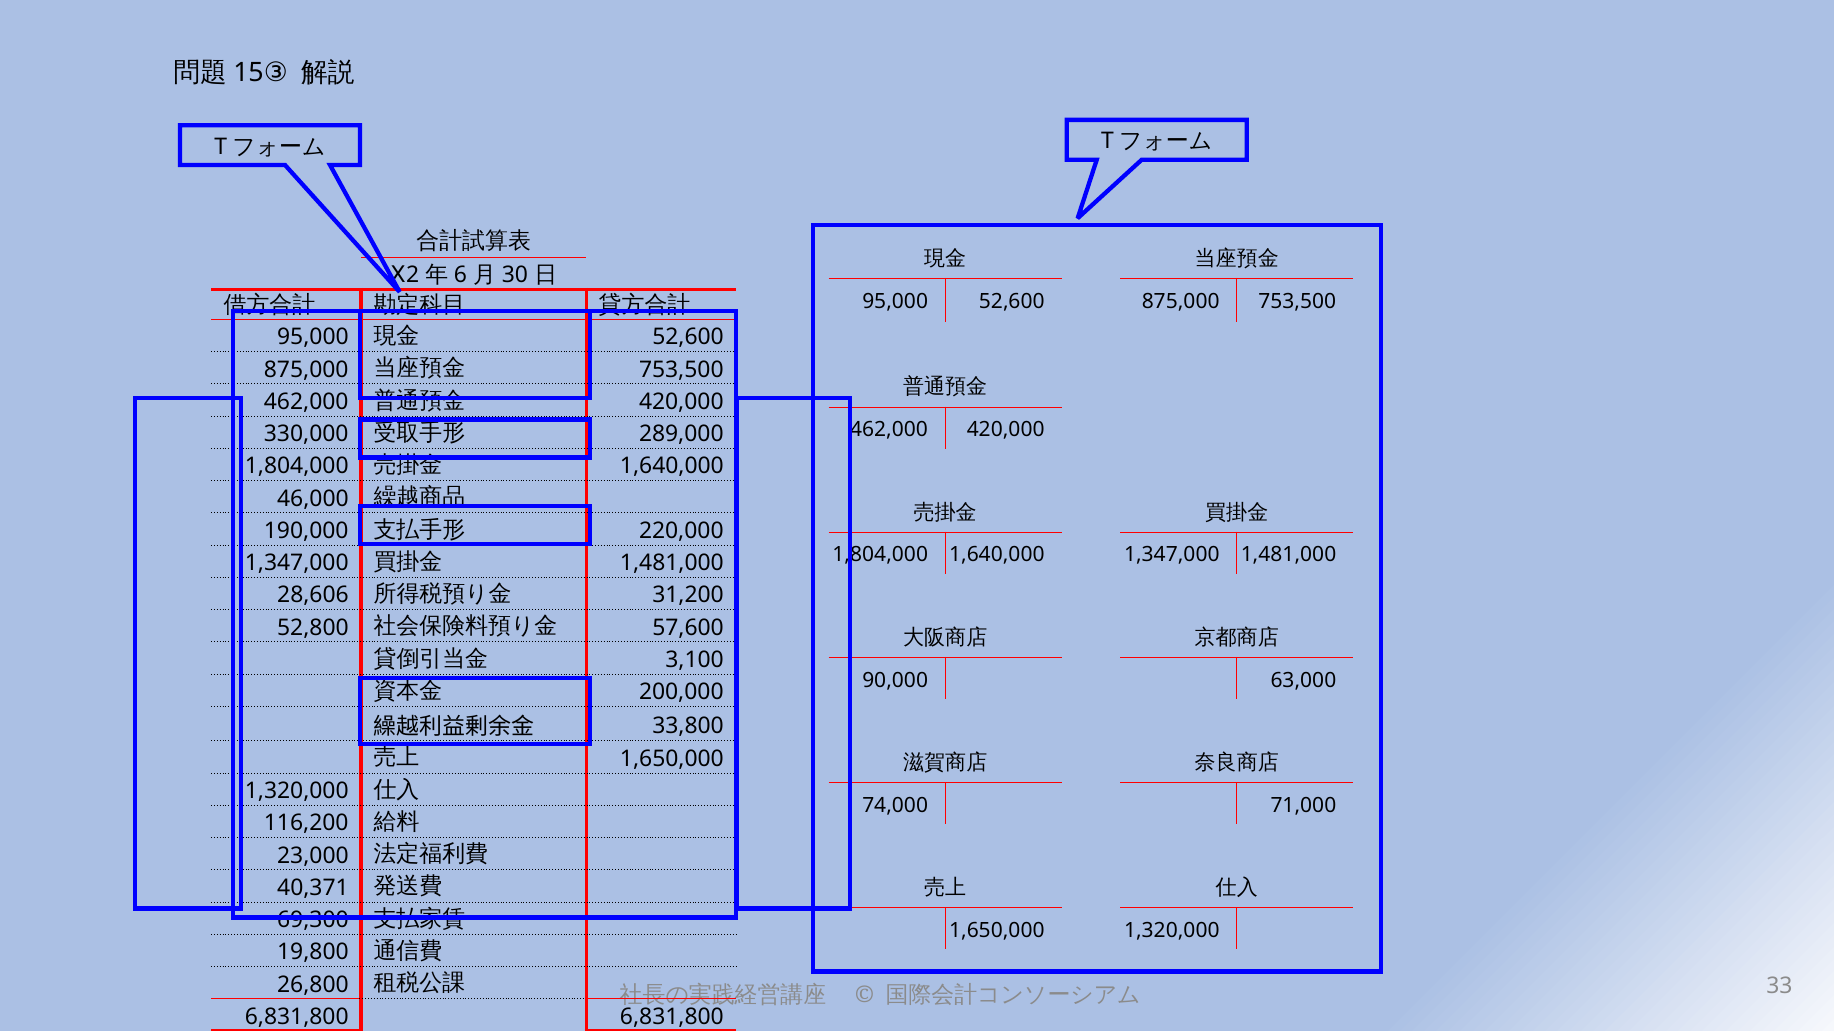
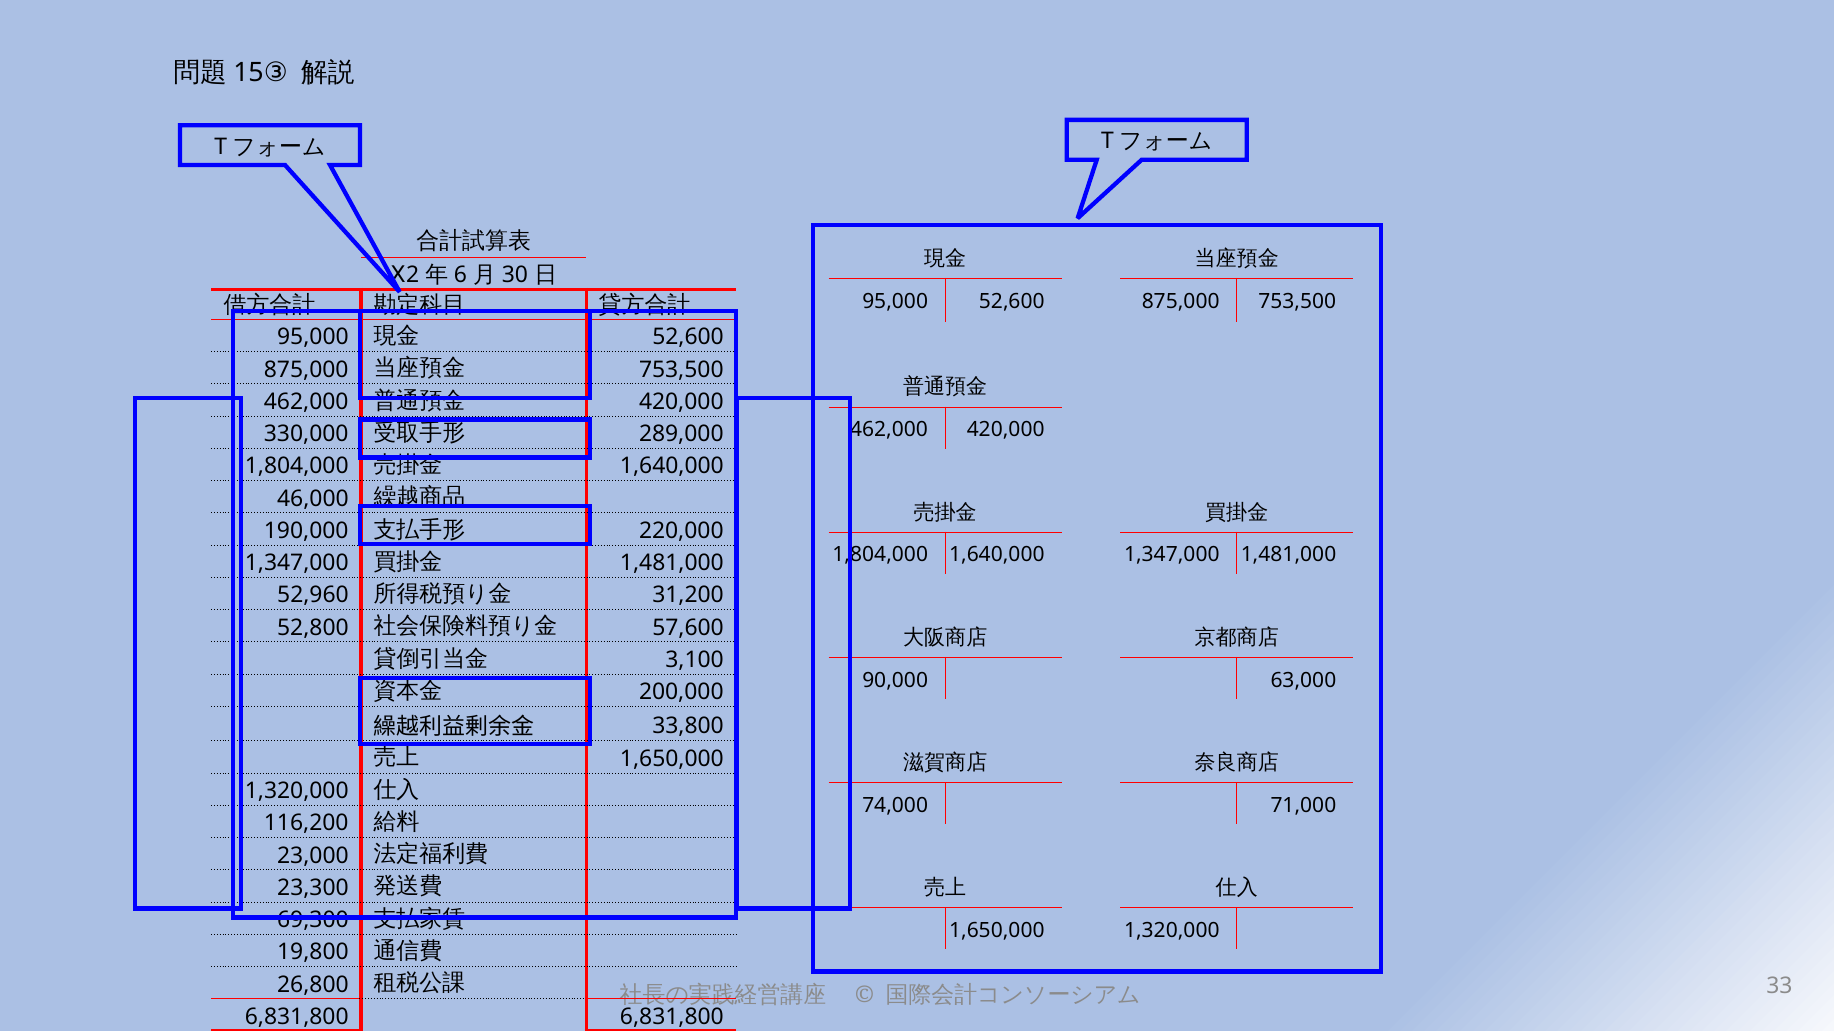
28,606: 28,606 -> 52,960 (313, 596)
40,371: 40,371 -> 23,300 (313, 888)
